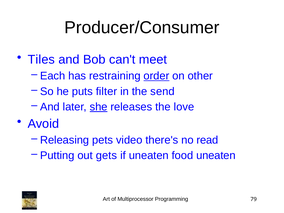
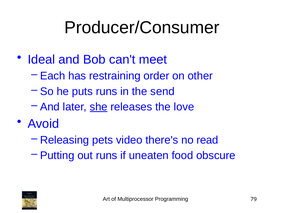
Tiles: Tiles -> Ideal (41, 60)
order underline: present -> none (156, 76)
puts filter: filter -> runs (107, 91)
out gets: gets -> runs (107, 155)
food uneaten: uneaten -> obscure (216, 155)
